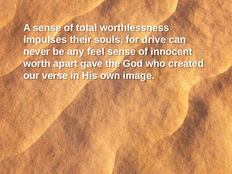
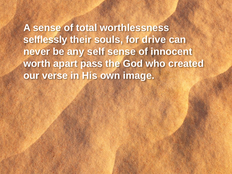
impulses: impulses -> selflessly (45, 40)
feel: feel -> self (96, 52)
gave: gave -> pass (91, 64)
